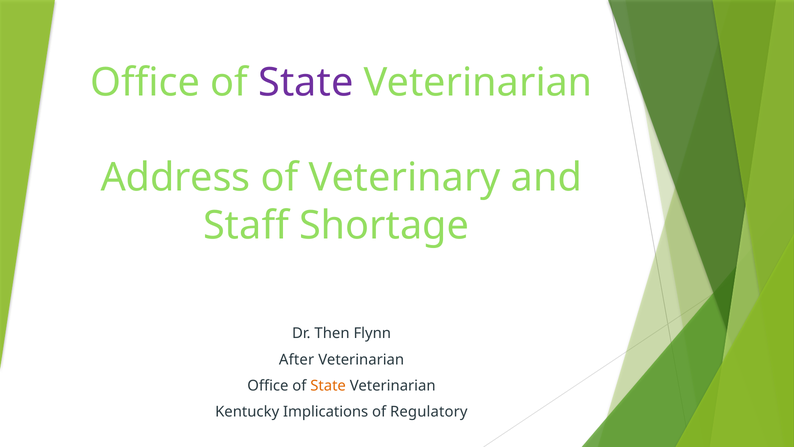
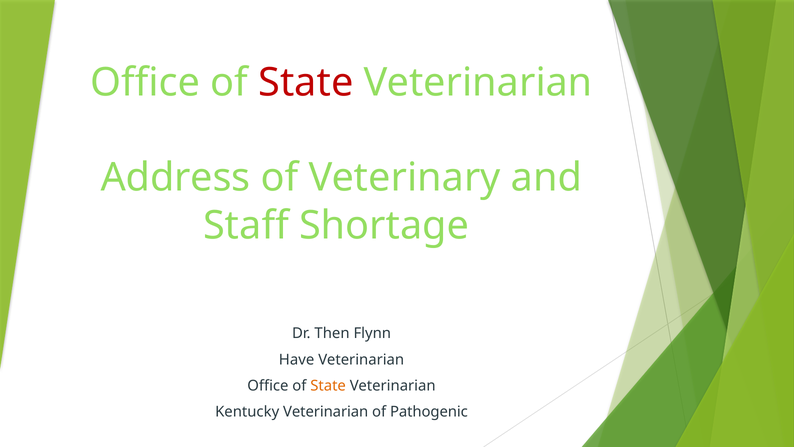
State colour: purple -> red (306, 82)
After: After -> Have (297, 359)
Kentucky Implications: Implications -> Veterinarian (326, 412)
Regulatory: Regulatory -> Pathogenic (429, 412)
